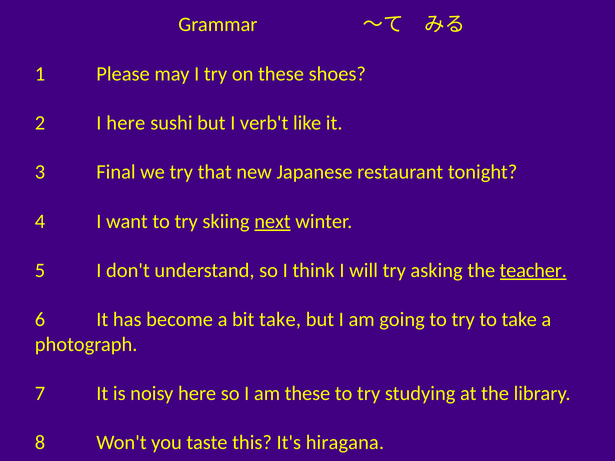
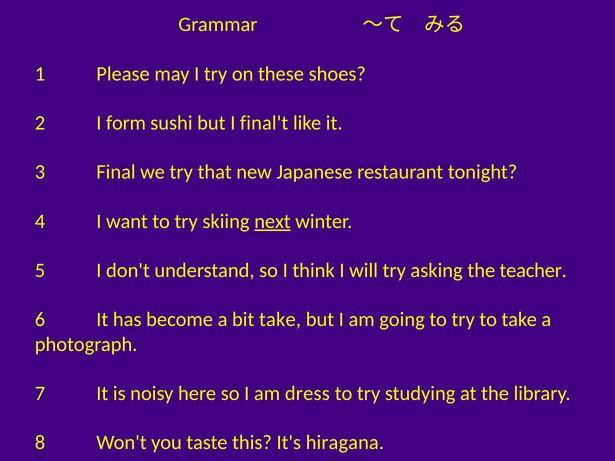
I here: here -> form (126, 123)
verb't: verb't -> final't (264, 123)
teacher underline: present -> none (533, 271)
am these: these -> dress (307, 394)
